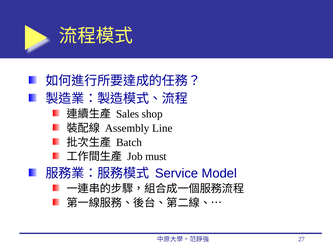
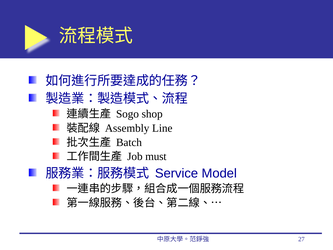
Sales: Sales -> Sogo (127, 114)
